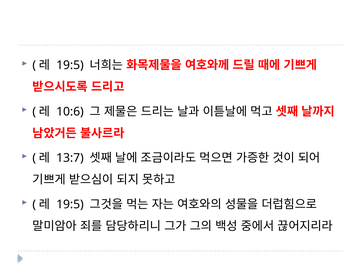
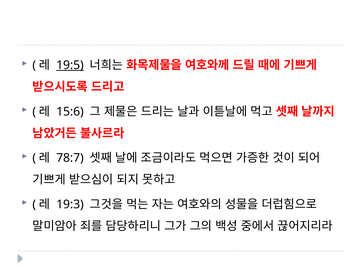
19:5 underline: none -> present (70, 65)
10:6: 10:6 -> 15:6 (70, 112)
13:7: 13:7 -> 78:7 (70, 158)
19:5: 19:5 -> 19:3 (70, 204)
